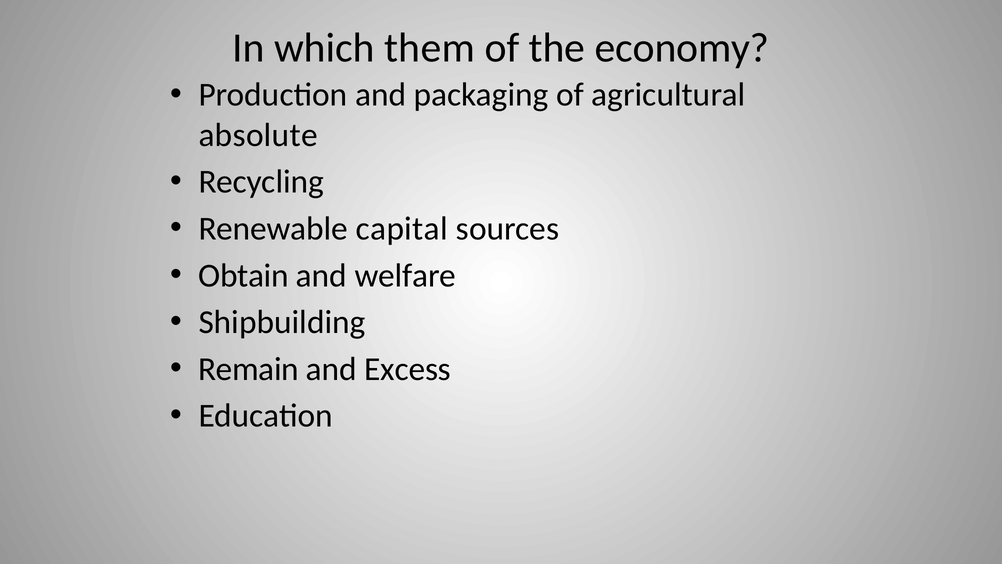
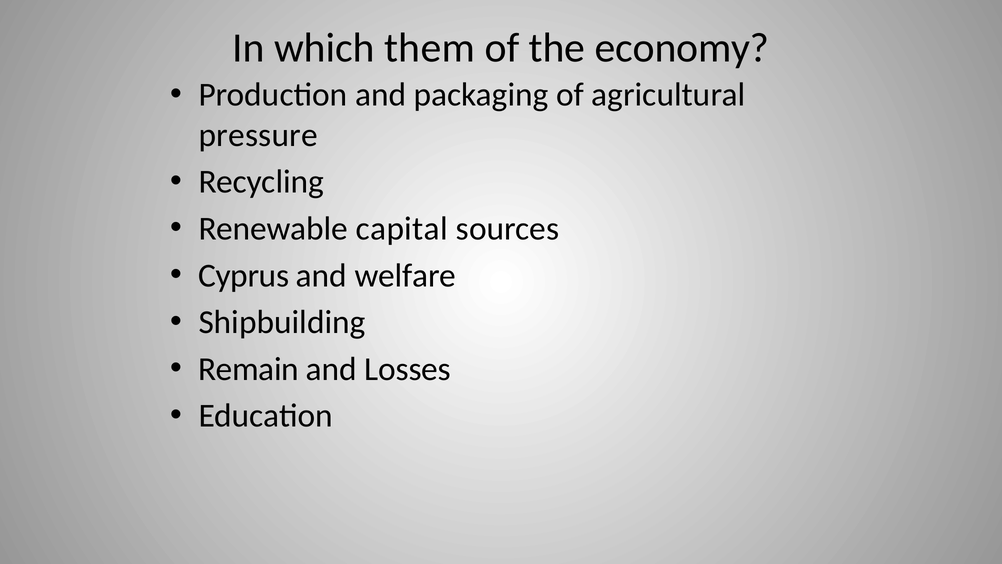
absolute: absolute -> pressure (258, 135)
Obtain: Obtain -> Cyprus (244, 275)
Excess: Excess -> Losses (408, 369)
